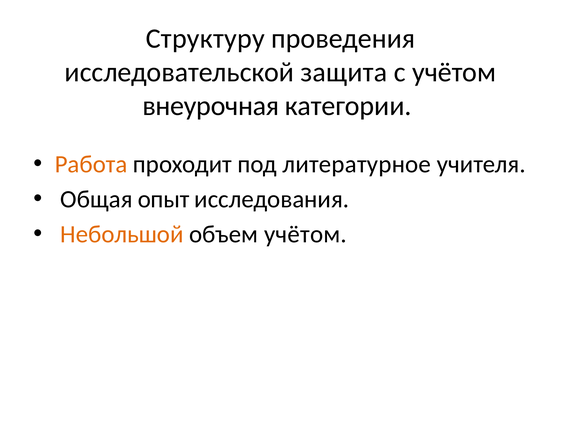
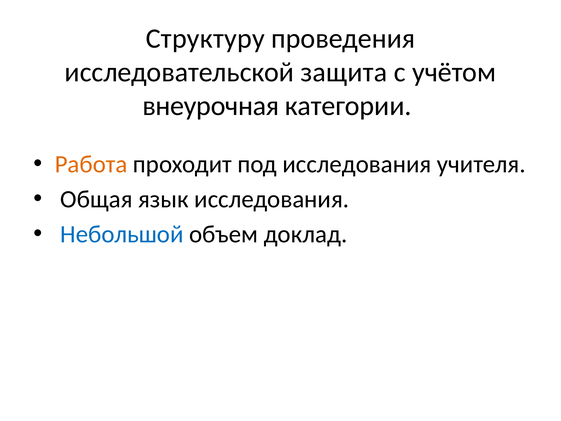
под литературное: литературное -> исследования (357, 164)
опыт: опыт -> язык (163, 199)
Небольшой colour: orange -> blue (122, 234)
объем учётом: учётом -> доклад (306, 234)
